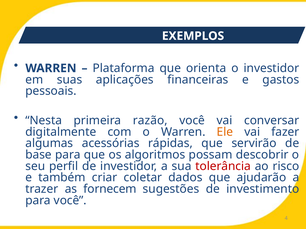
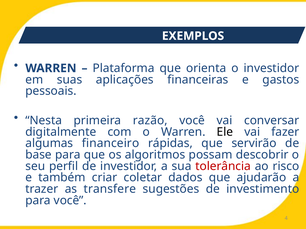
Ele colour: orange -> black (225, 132)
acessórias: acessórias -> financeiro (111, 144)
fornecem: fornecem -> transfere (110, 189)
